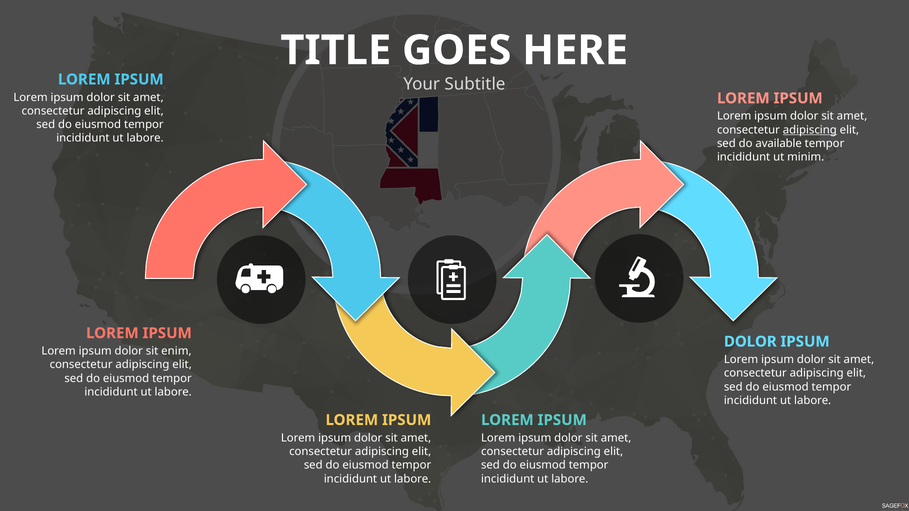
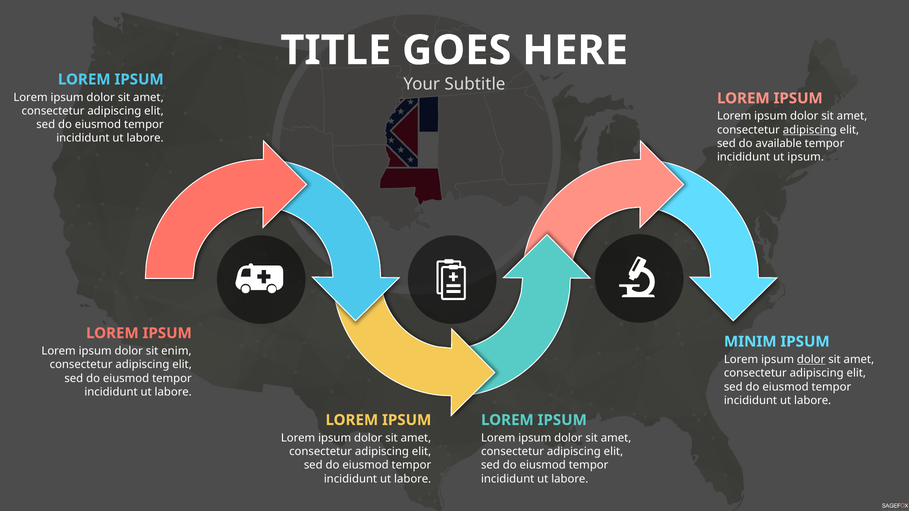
ut minim: minim -> ipsum (806, 157)
DOLOR: DOLOR -> MINIM (750, 342)
dolor underline: none -> present (811, 360)
